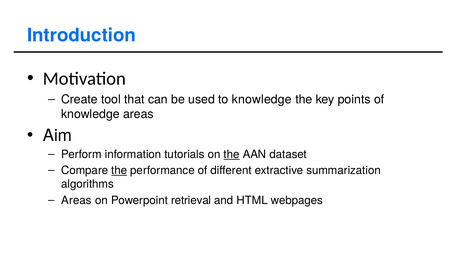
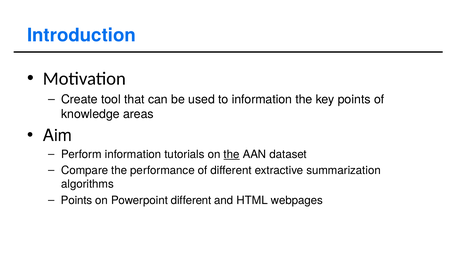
to knowledge: knowledge -> information (262, 99)
the underline: present -> none (119, 170)
Areas: Areas -> Points (77, 200)
Powerpoint retrieval: retrieval -> different (191, 200)
